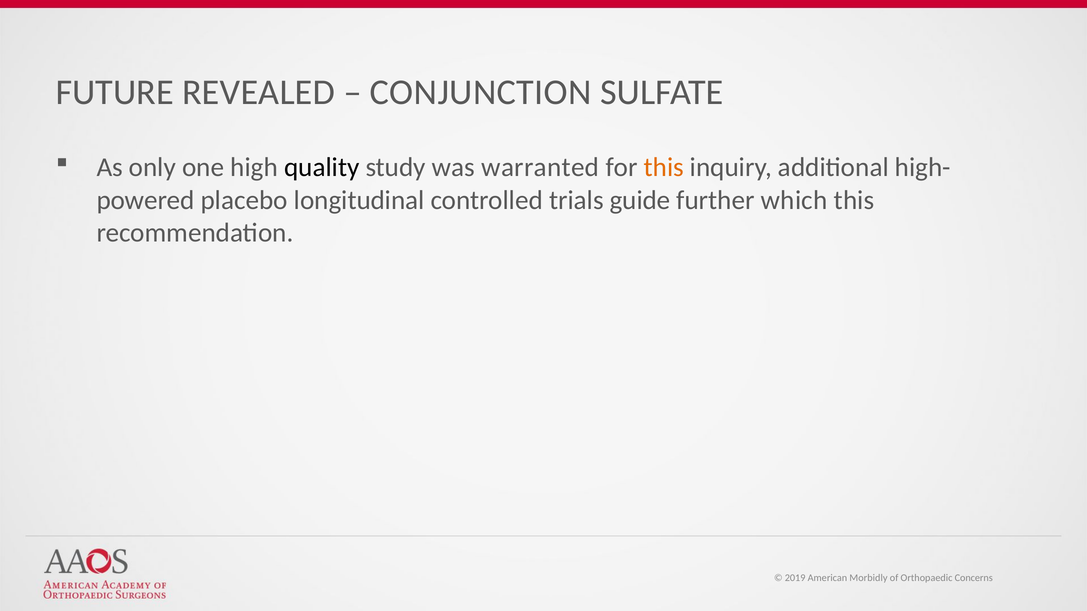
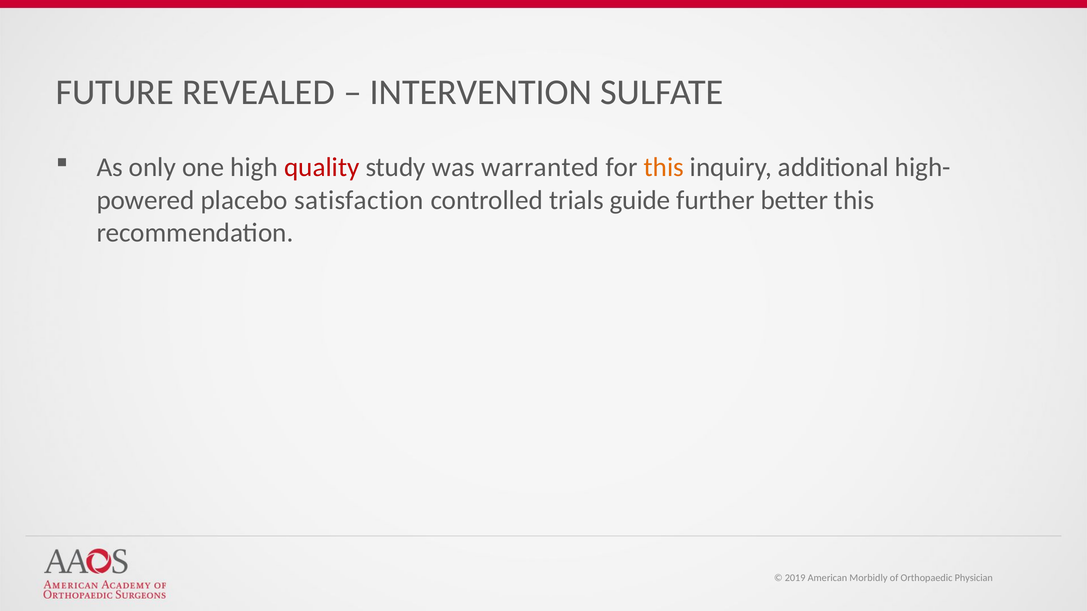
CONJUNCTION: CONJUNCTION -> INTERVENTION (481, 93)
quality colour: black -> red (322, 168)
longitudinal: longitudinal -> satisfaction (359, 200)
which: which -> better (794, 200)
Concerns: Concerns -> Physician (974, 578)
